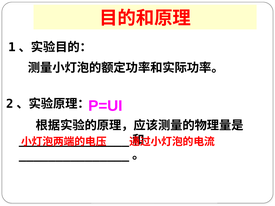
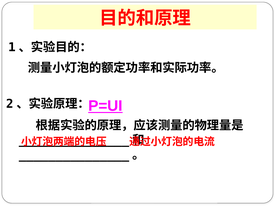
P=UI underline: none -> present (105, 106)
